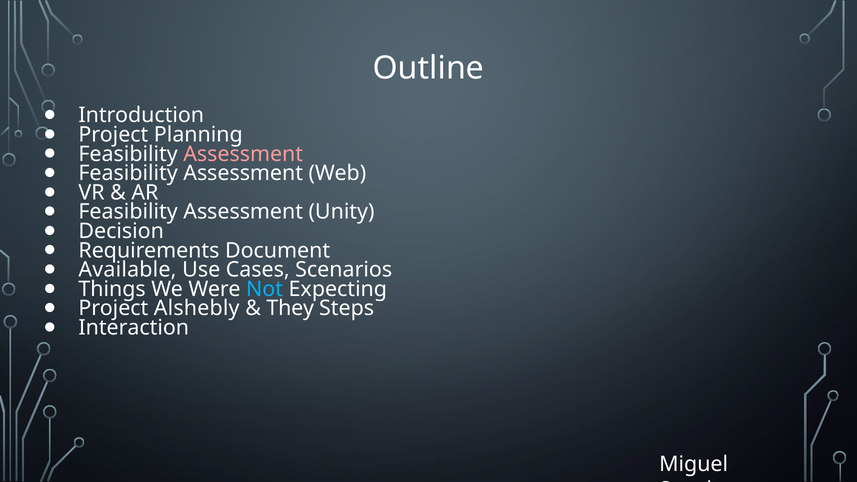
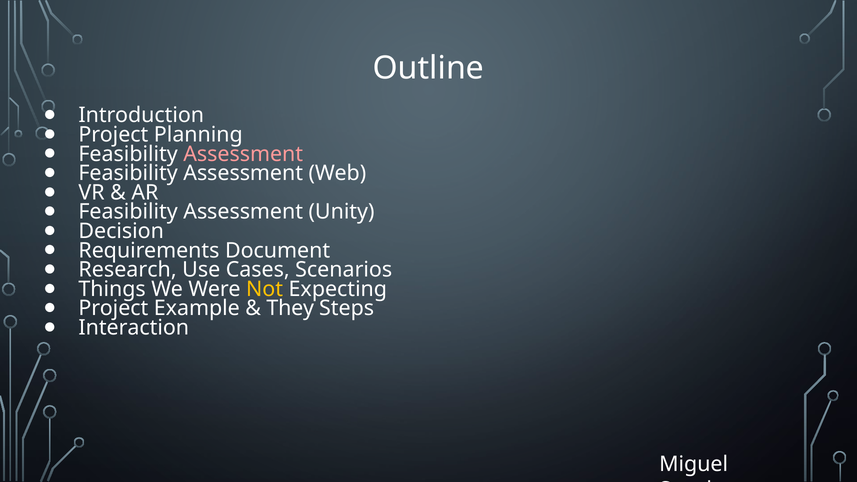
Available: Available -> Research (128, 270)
Not colour: light blue -> yellow (265, 289)
Alshebly: Alshebly -> Example (197, 308)
